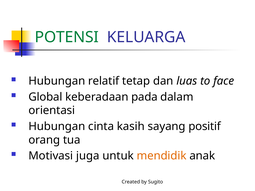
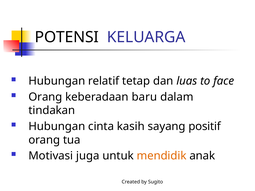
POTENSI colour: green -> black (67, 37)
Global: Global -> Orang (45, 97)
pada: pada -> baru (144, 97)
orientasi: orientasi -> tindakan (52, 111)
